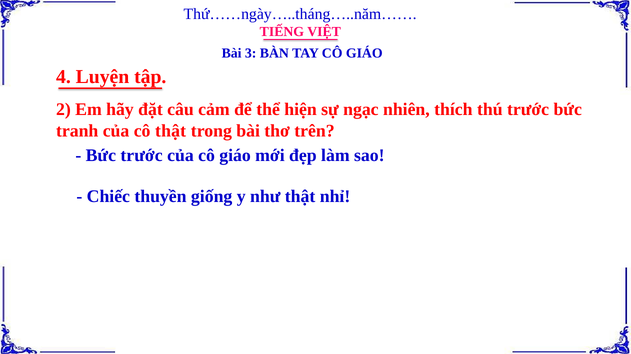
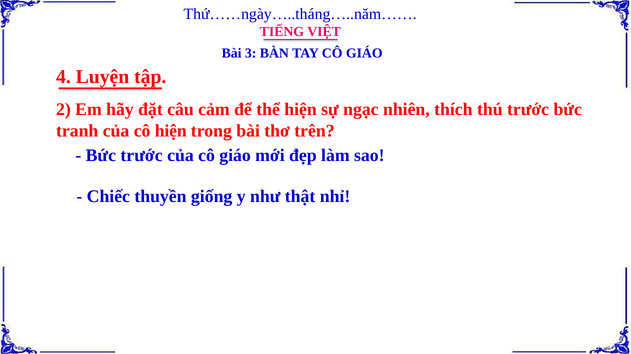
cô thật: thật -> hiện (171, 131)
